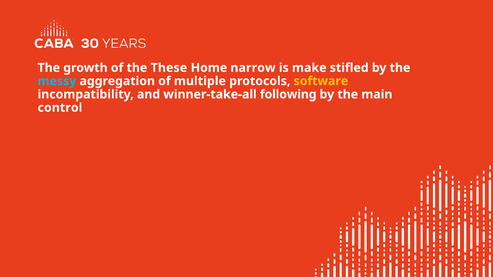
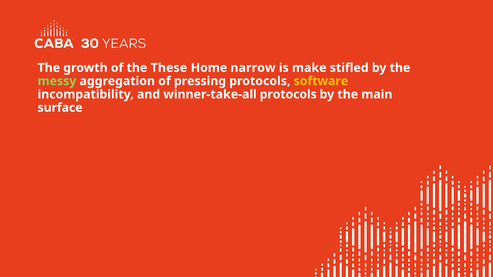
messy colour: light blue -> light green (57, 81)
multiple: multiple -> pressing (200, 81)
winner-take-all following: following -> protocols (288, 94)
control: control -> surface (60, 108)
